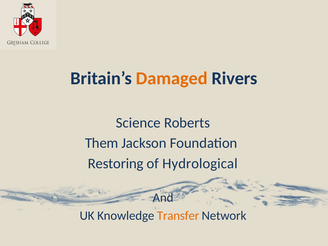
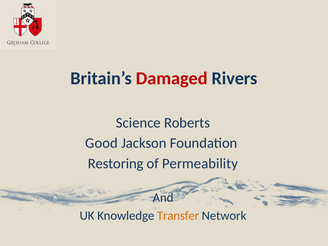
Damaged colour: orange -> red (172, 78)
Them: Them -> Good (102, 143)
Hydrological: Hydrological -> Permeability (200, 164)
